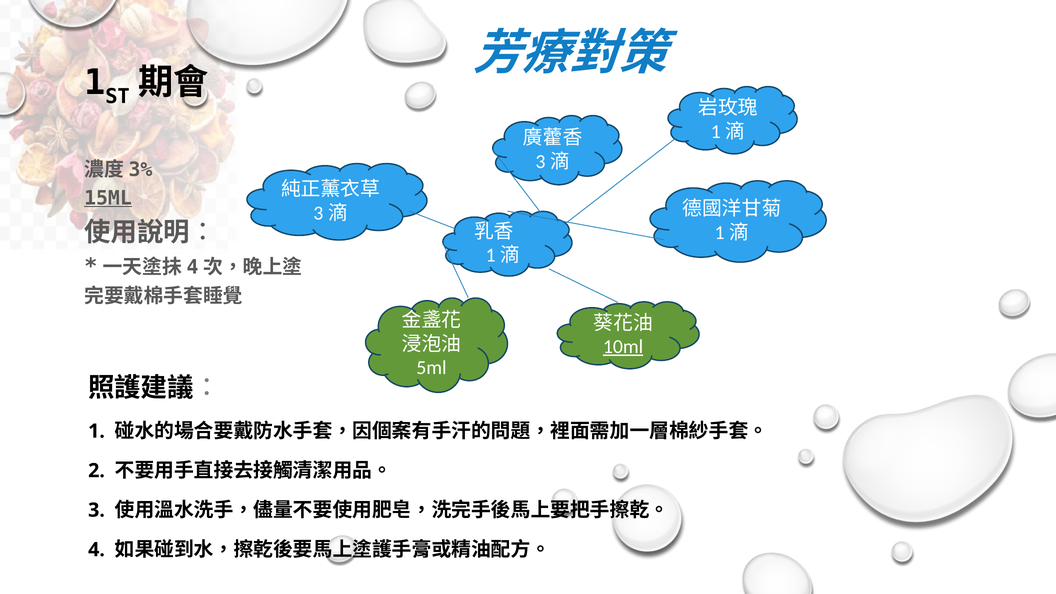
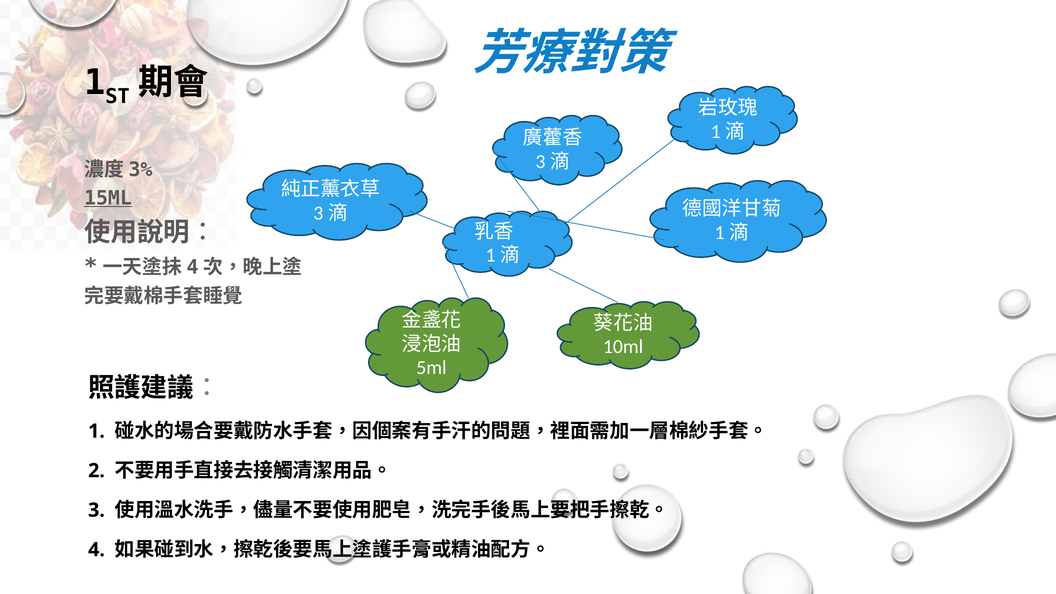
10ml underline: present -> none (623, 347)
